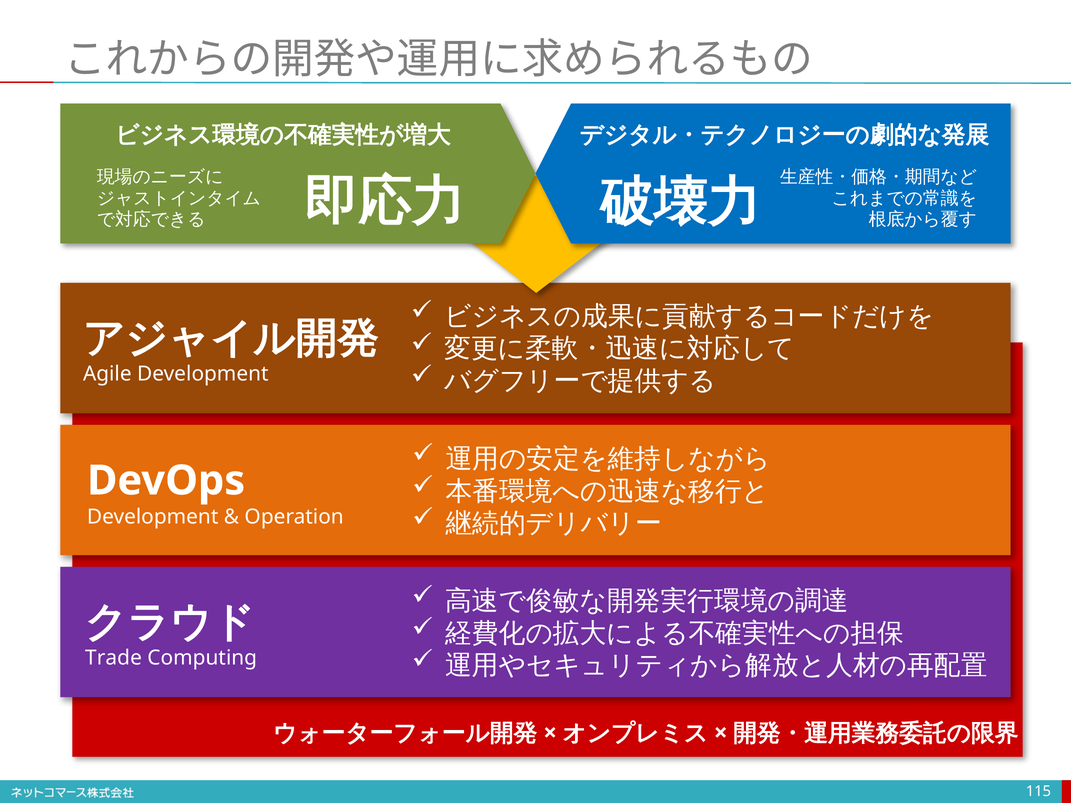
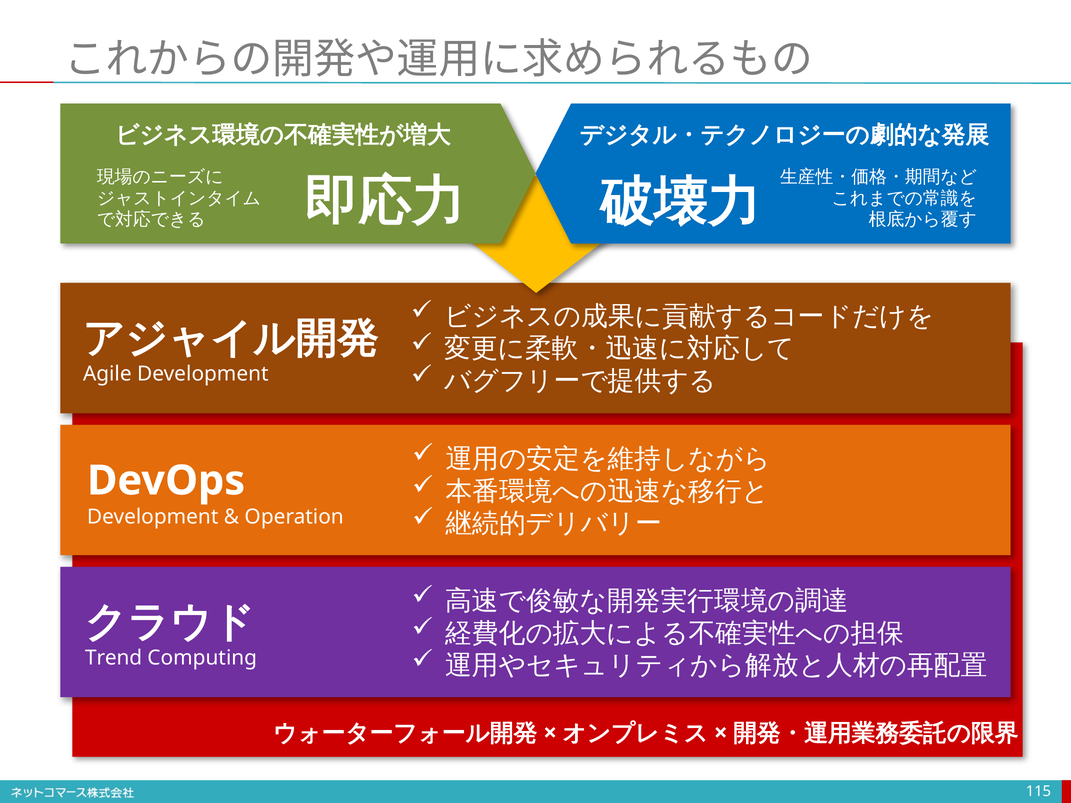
Trade: Trade -> Trend (114, 658)
